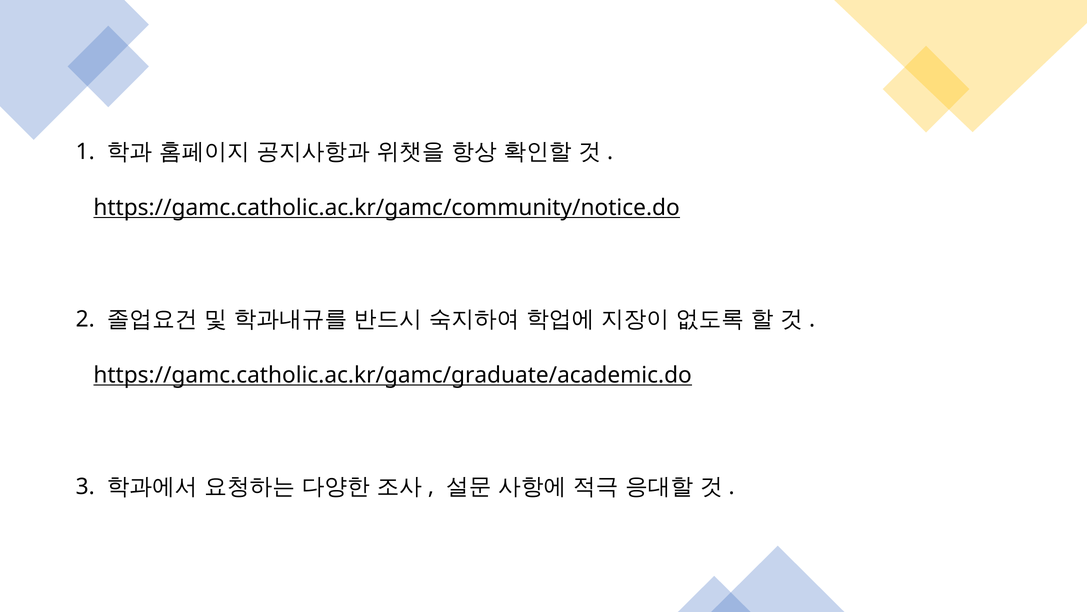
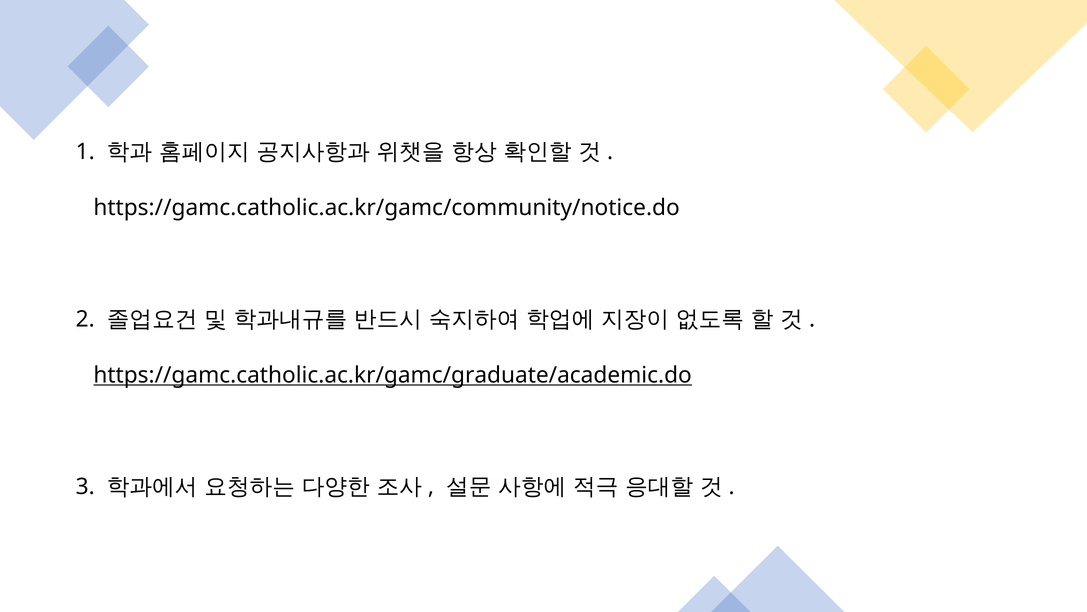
https://gamc.catholic.ac.kr/gamc/community/notice.do underline: present -> none (387, 208)
